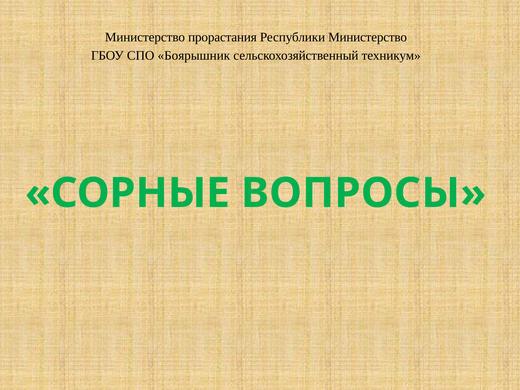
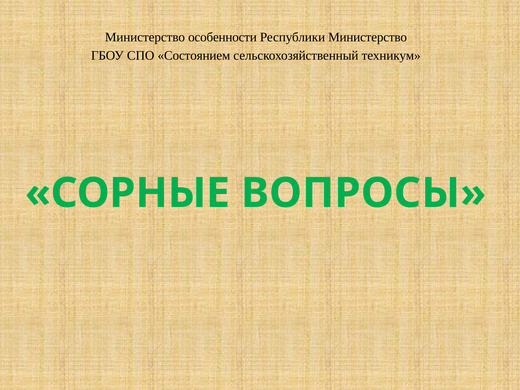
прорастания: прорастания -> особенности (223, 37)
Боярышник: Боярышник -> Состоянием (194, 56)
